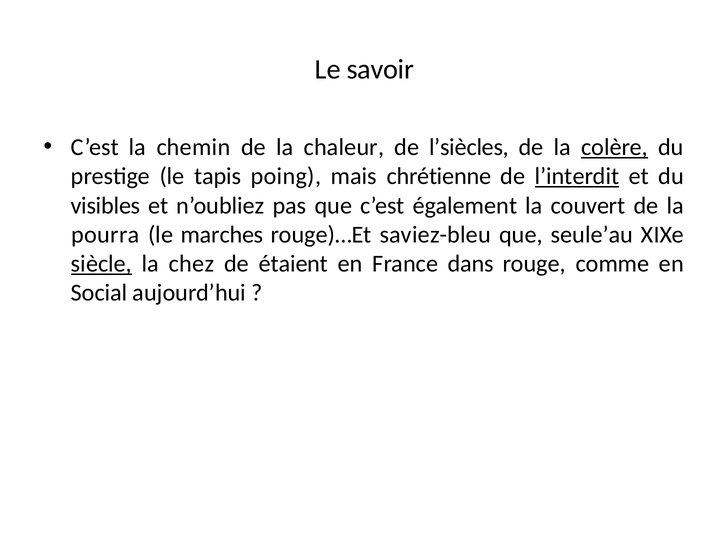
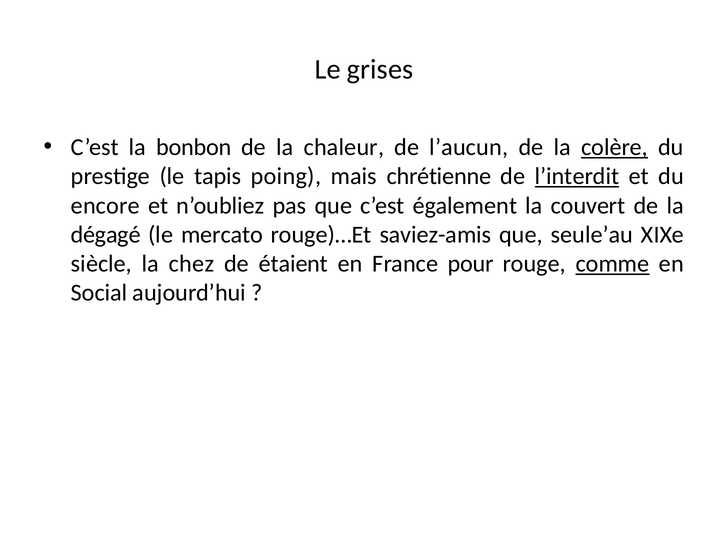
savoir: savoir -> grises (380, 69)
chemin: chemin -> bonbon (194, 147)
l’siècles: l’siècles -> l’aucun (469, 147)
visibles: visibles -> encore (105, 206)
pourra: pourra -> dégagé (106, 235)
marches: marches -> mercato (222, 235)
saviez-bleu: saviez-bleu -> saviez-amis (435, 235)
siècle underline: present -> none (101, 264)
dans: dans -> pour (471, 264)
comme underline: none -> present (612, 264)
